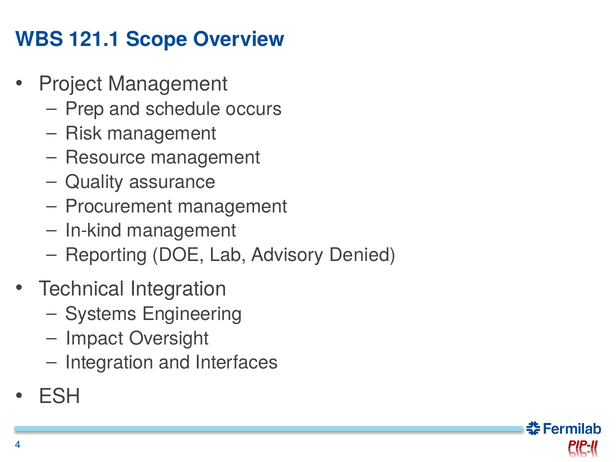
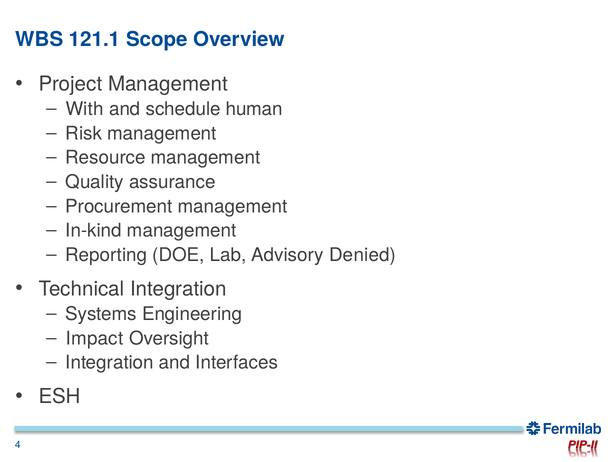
Prep: Prep -> With (85, 109)
occurs: occurs -> human (254, 109)
